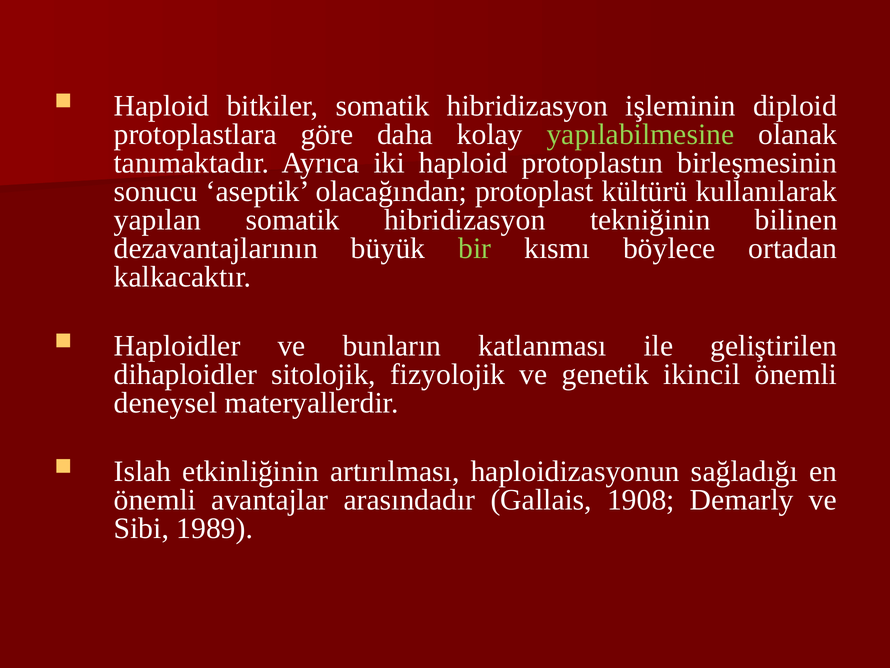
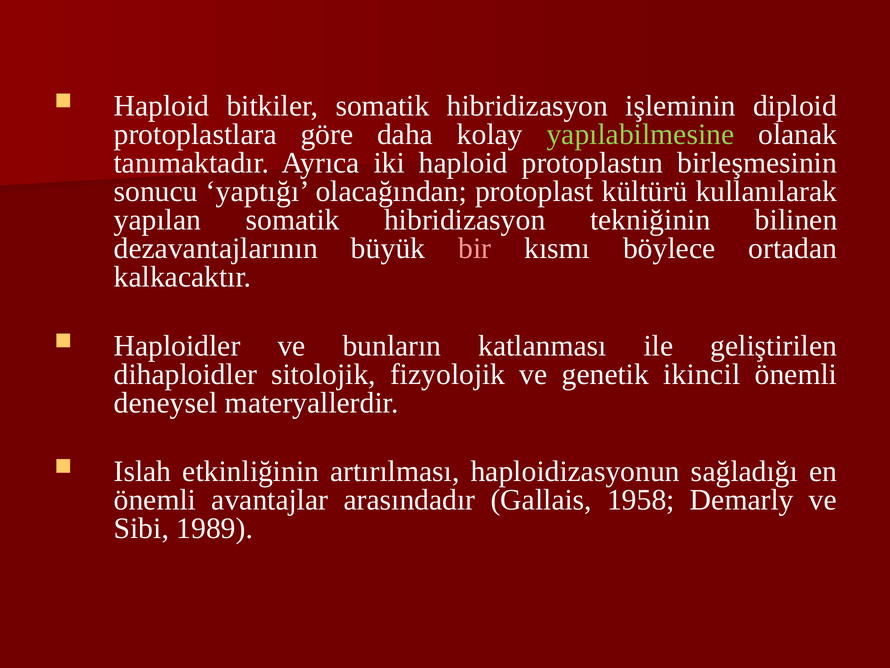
aseptik: aseptik -> yaptığı (258, 191)
bir colour: light green -> pink (475, 248)
1908: 1908 -> 1958 (641, 500)
